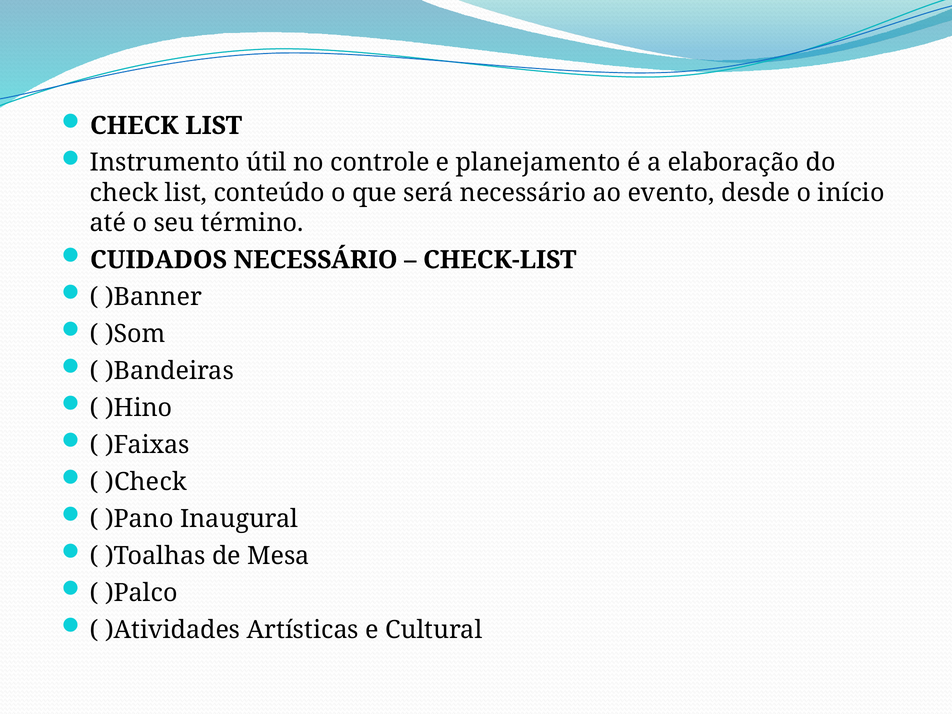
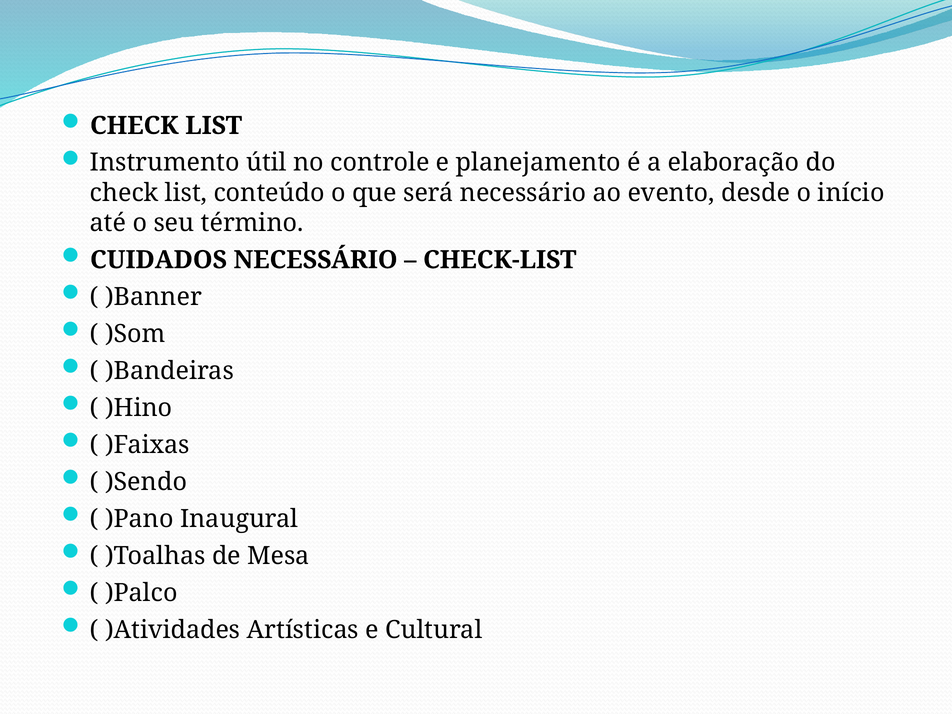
)Check: )Check -> )Sendo (146, 482)
